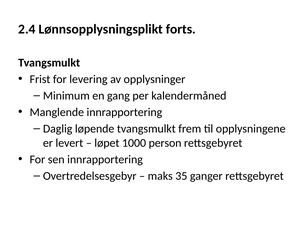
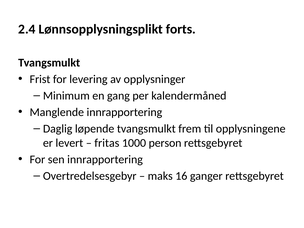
løpet: løpet -> fritas (107, 143)
35: 35 -> 16 (181, 176)
